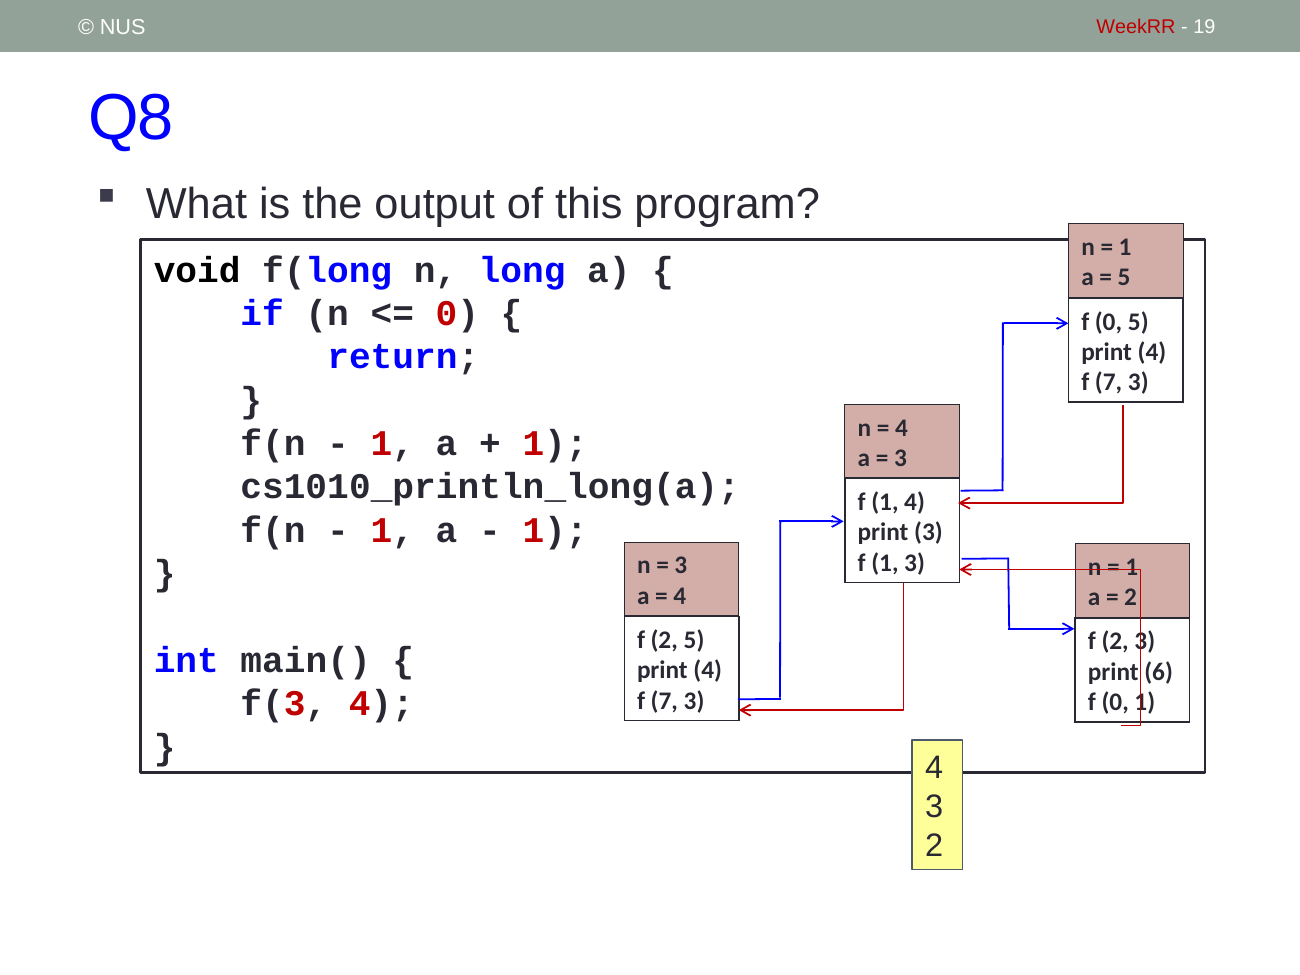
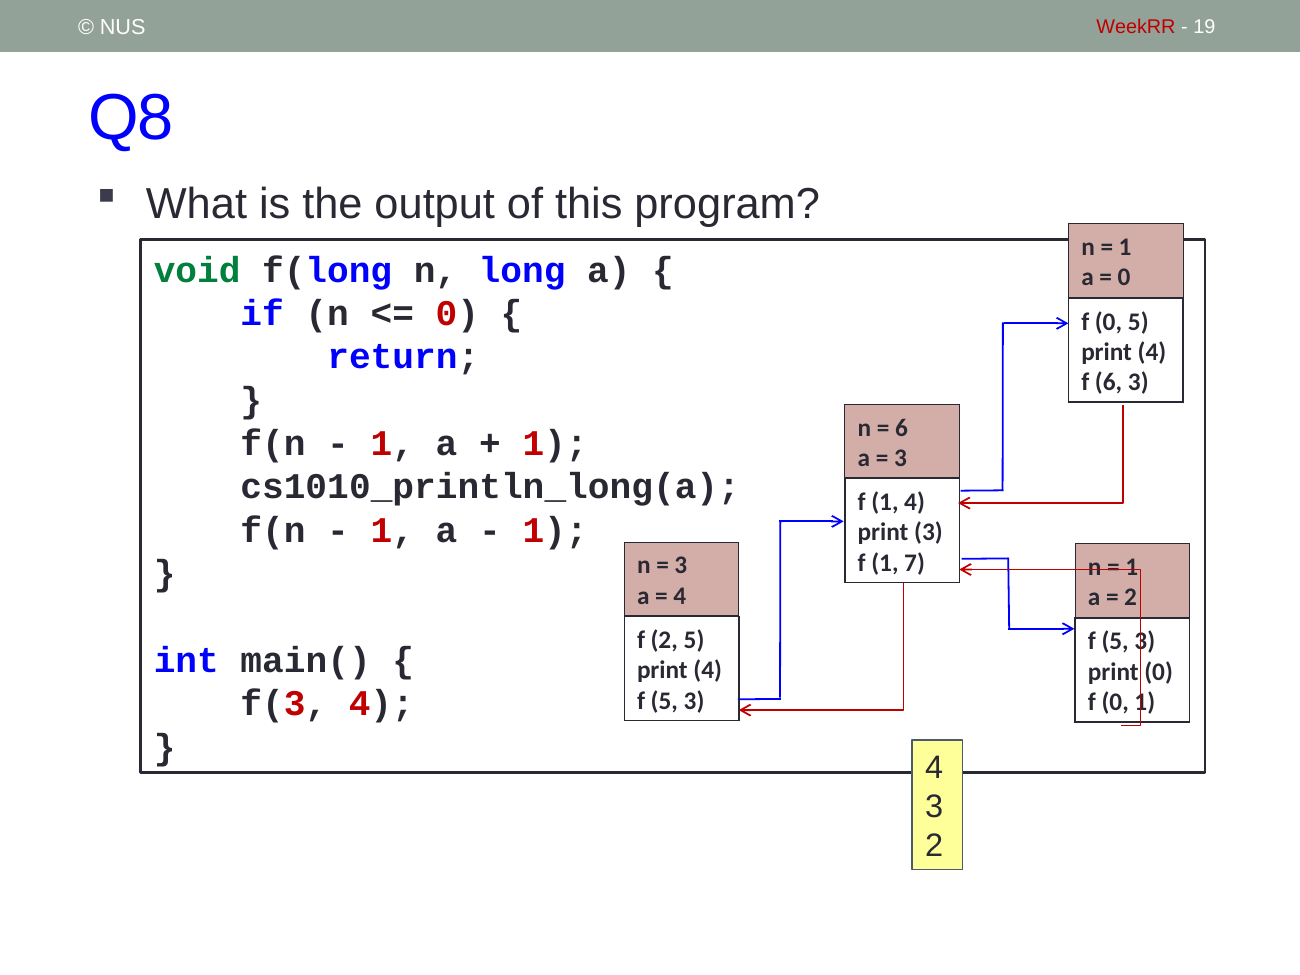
void colour: black -> green (197, 270)
5: 5 -> 0 (1124, 278)
7: 7 -> 6 (1109, 382)
4: 4 -> 6 (901, 428)
1 3: 3 -> 7 (915, 563)
2: 2 -> 5 (1115, 641)
print 6: 6 -> 0 (1159, 672)
7: 7 -> 5 (664, 701)
